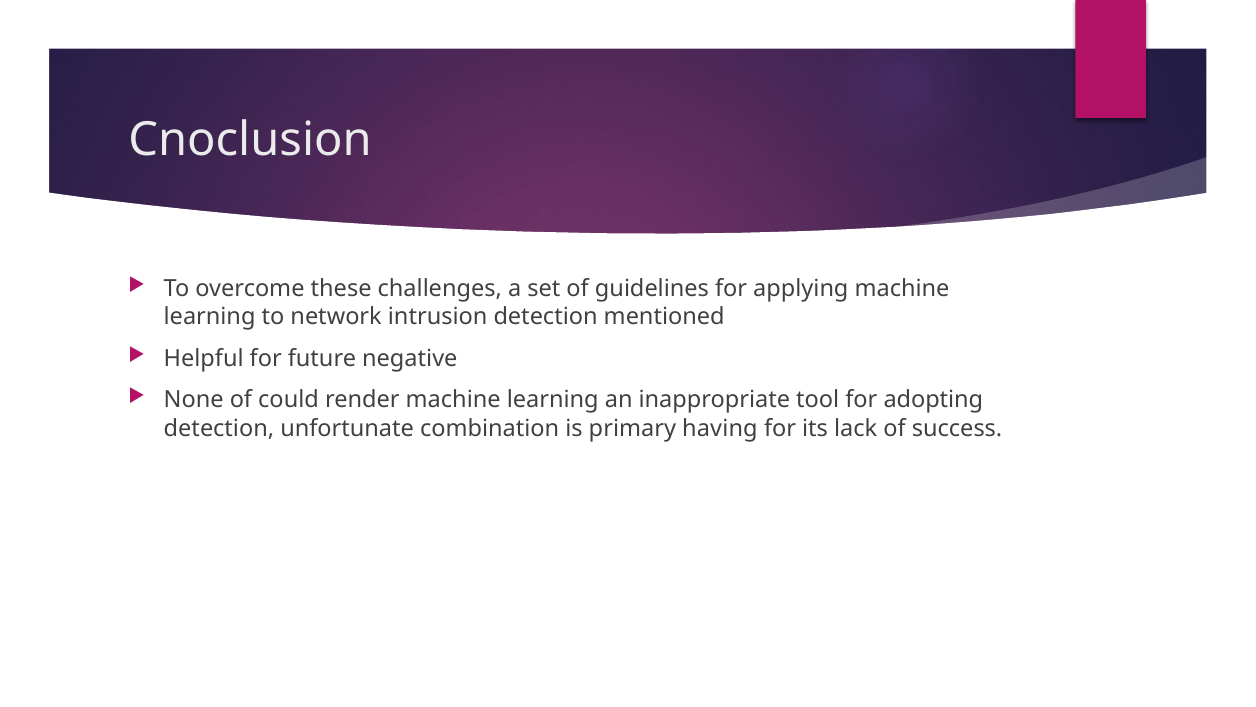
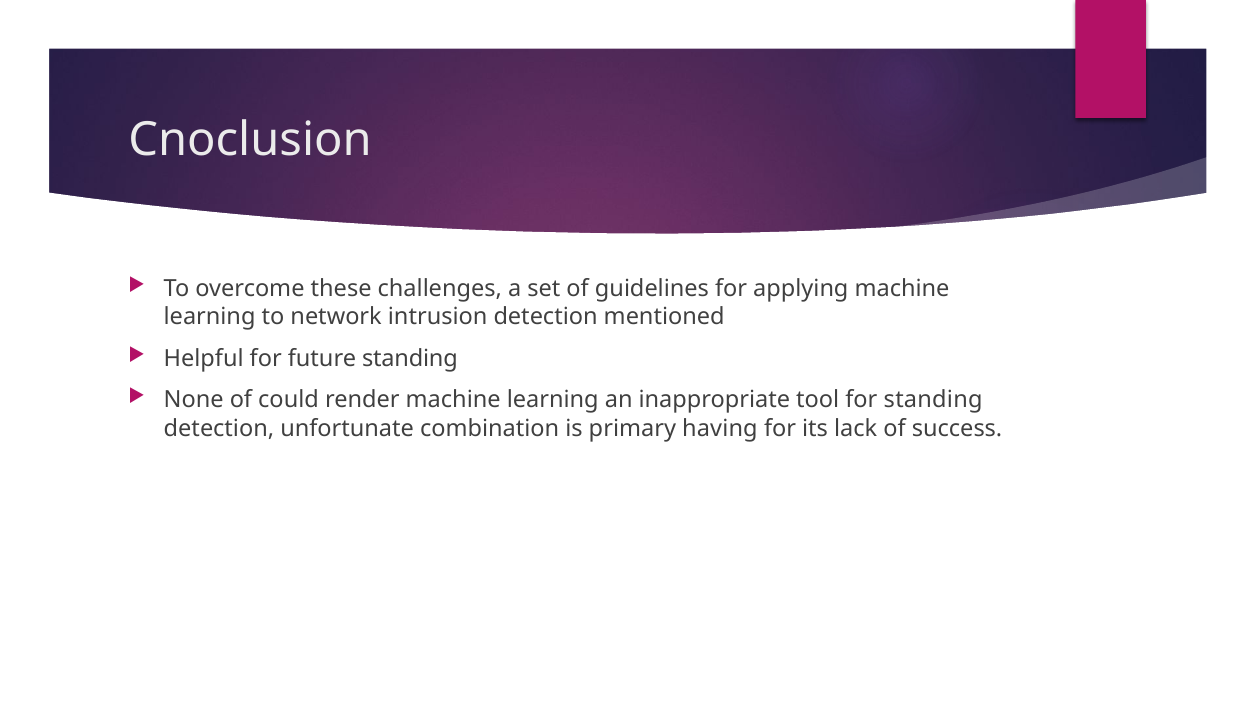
future negative: negative -> standing (410, 358)
for adopting: adopting -> standing (933, 400)
